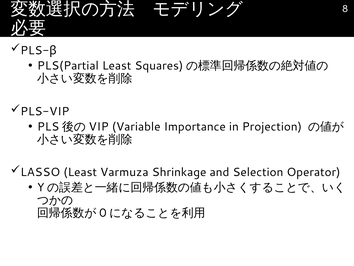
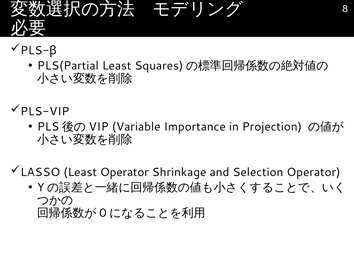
Least Varmuza: Varmuza -> Operator (124, 172)
